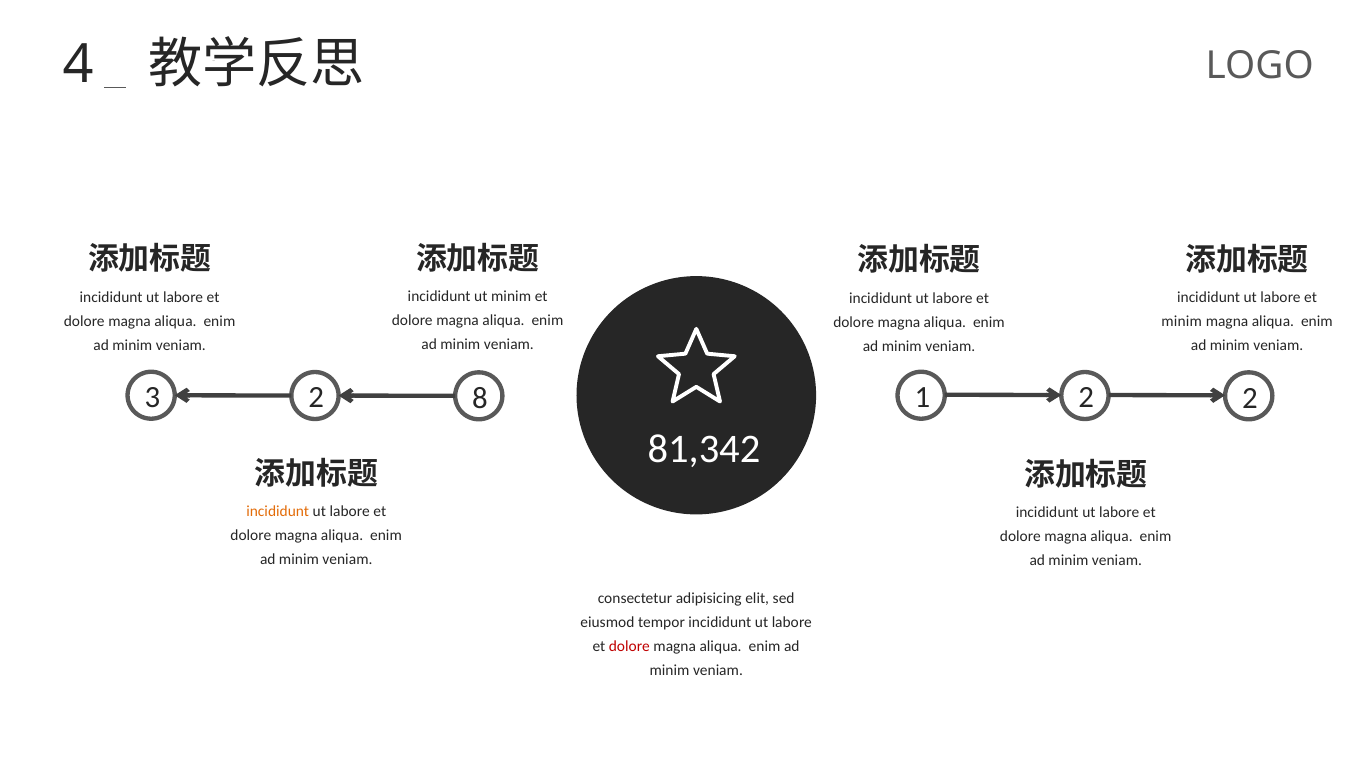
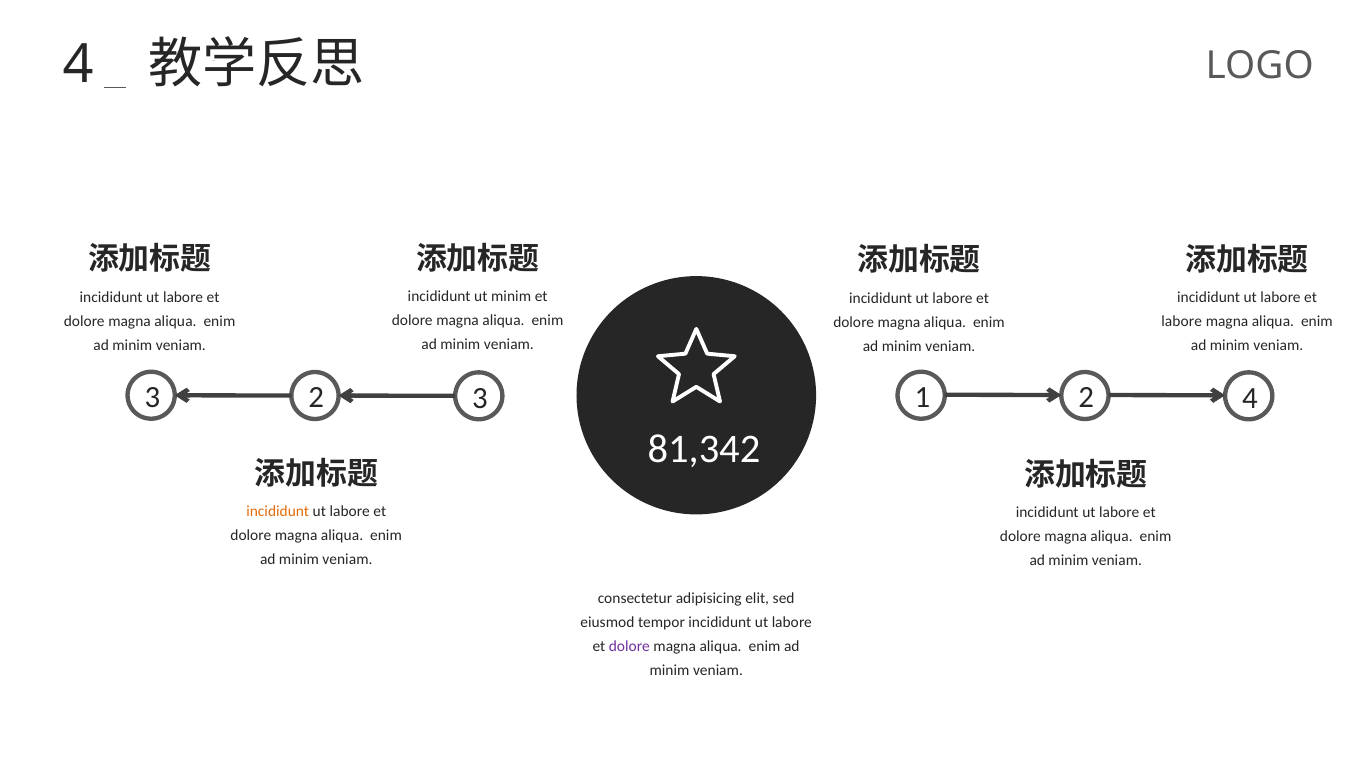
minim: minim -> labore (1182, 322)
2 8: 8 -> 3 (480, 398)
2 2: 2 -> 4 (1250, 398)
dolore colour: red -> purple (629, 646)
